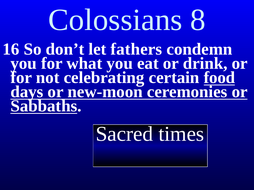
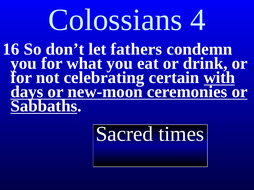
8: 8 -> 4 (198, 20)
food: food -> with (219, 78)
